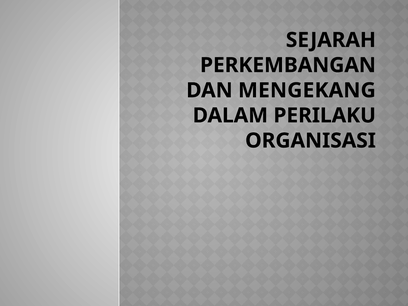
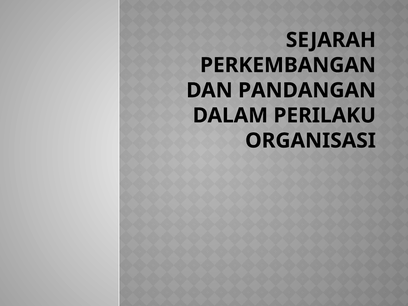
MENGEKANG: MENGEKANG -> PANDANGAN (307, 90)
